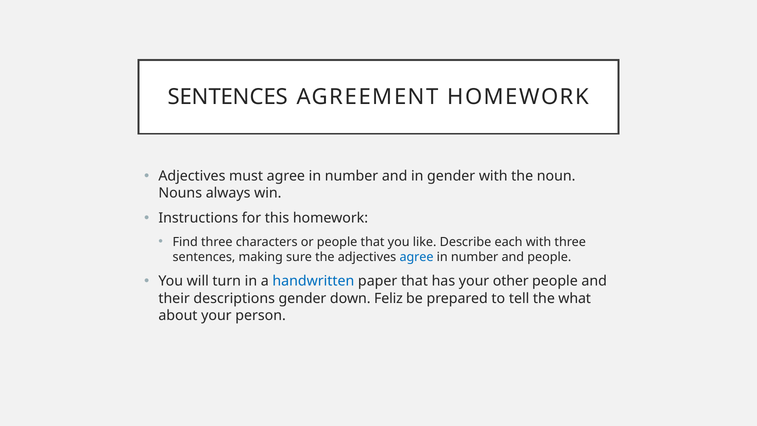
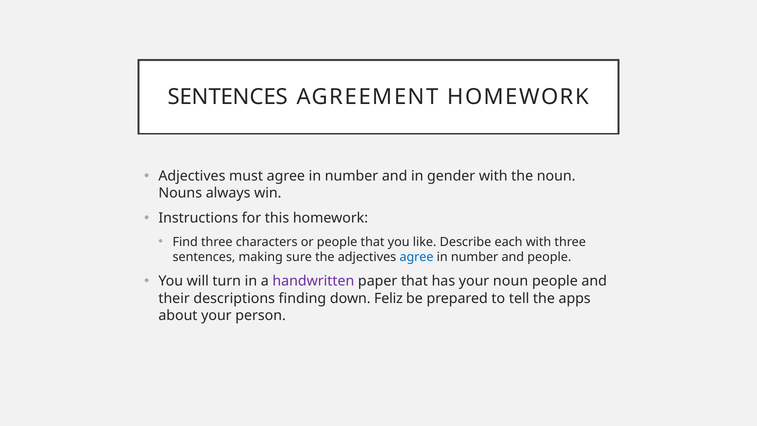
handwritten colour: blue -> purple (313, 281)
your other: other -> noun (511, 281)
descriptions gender: gender -> finding (302, 298)
what: what -> apps (575, 298)
